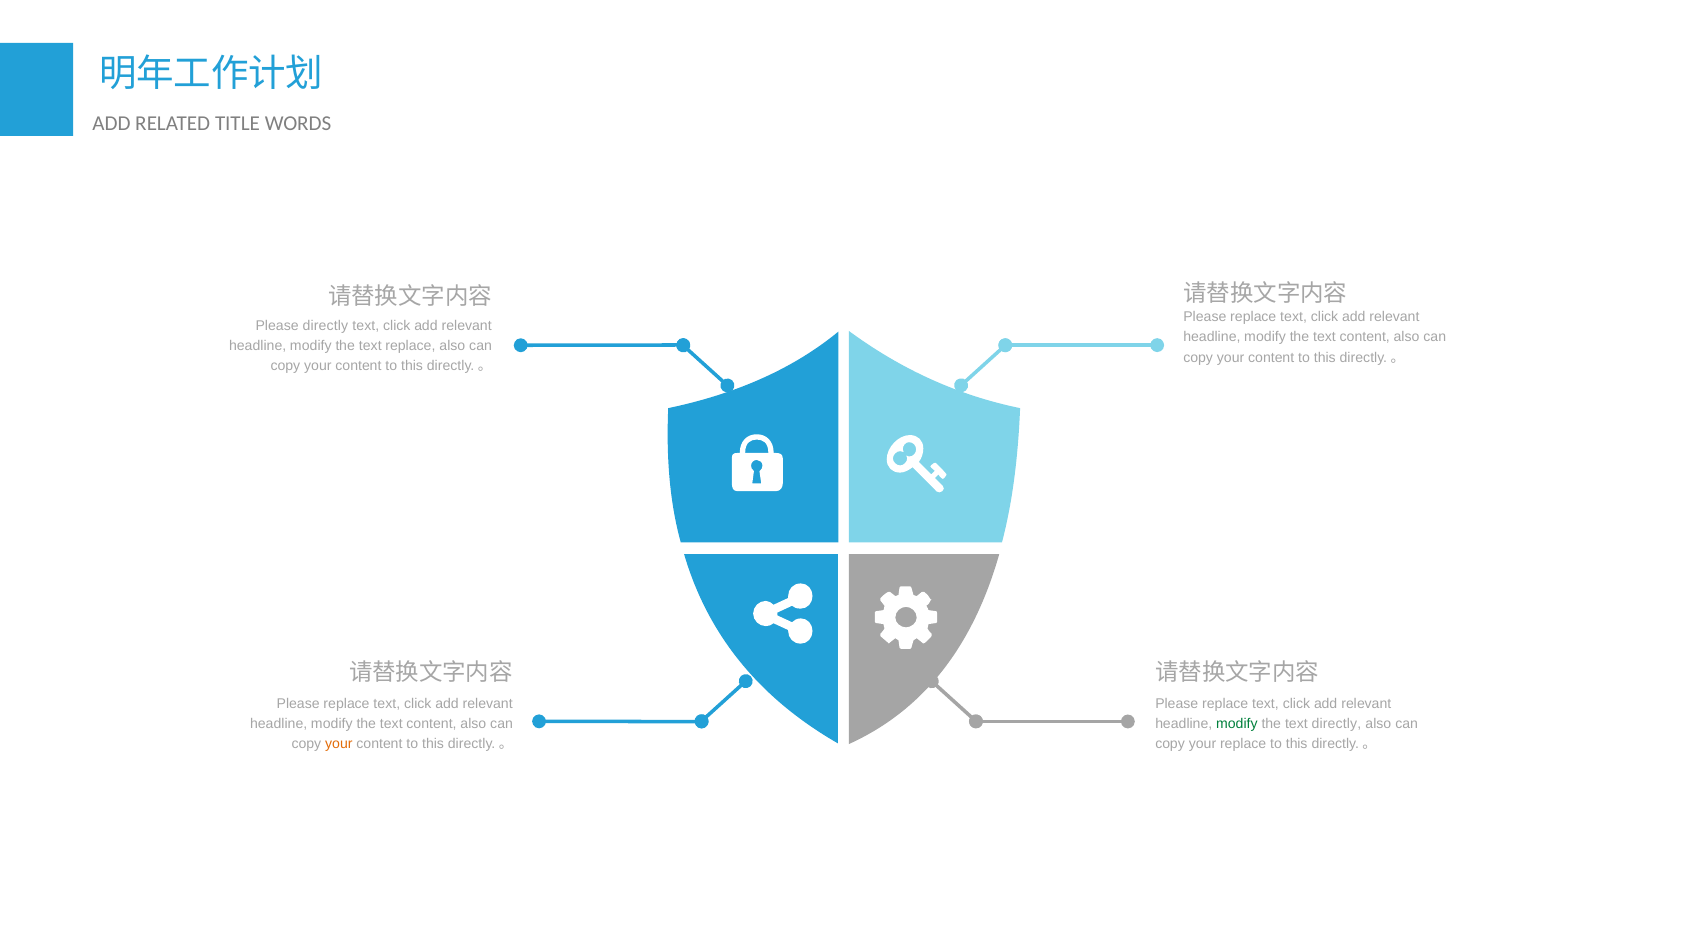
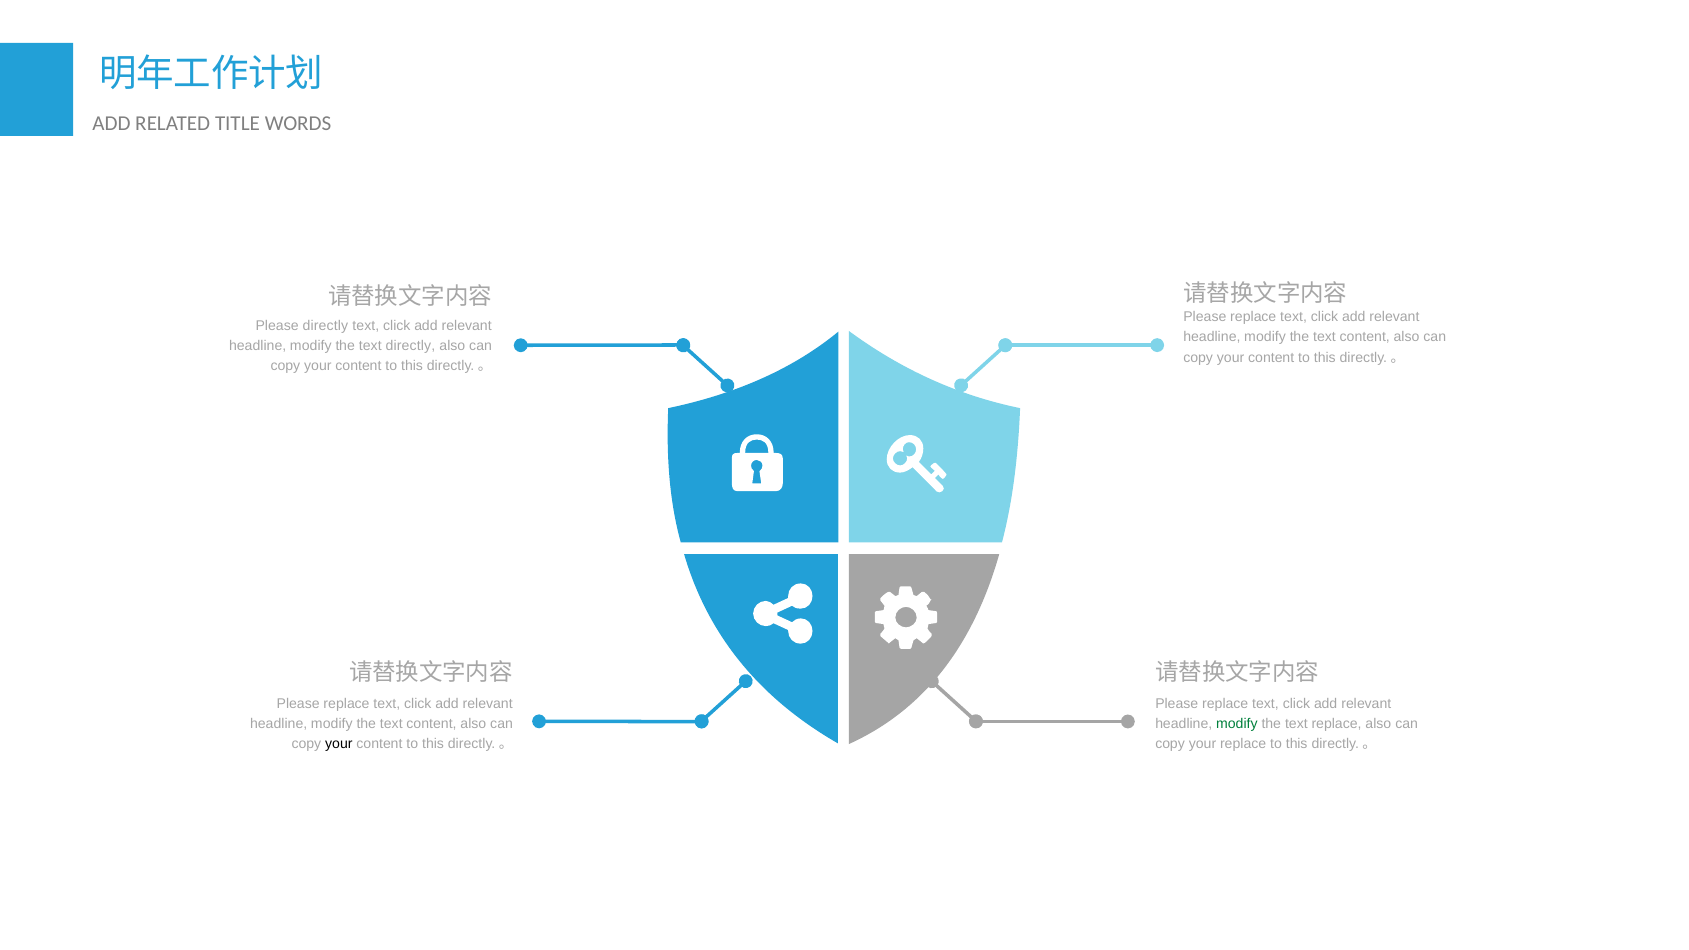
text replace: replace -> directly (410, 346)
text directly: directly -> replace (1337, 724)
your colour: orange -> black (339, 744)
